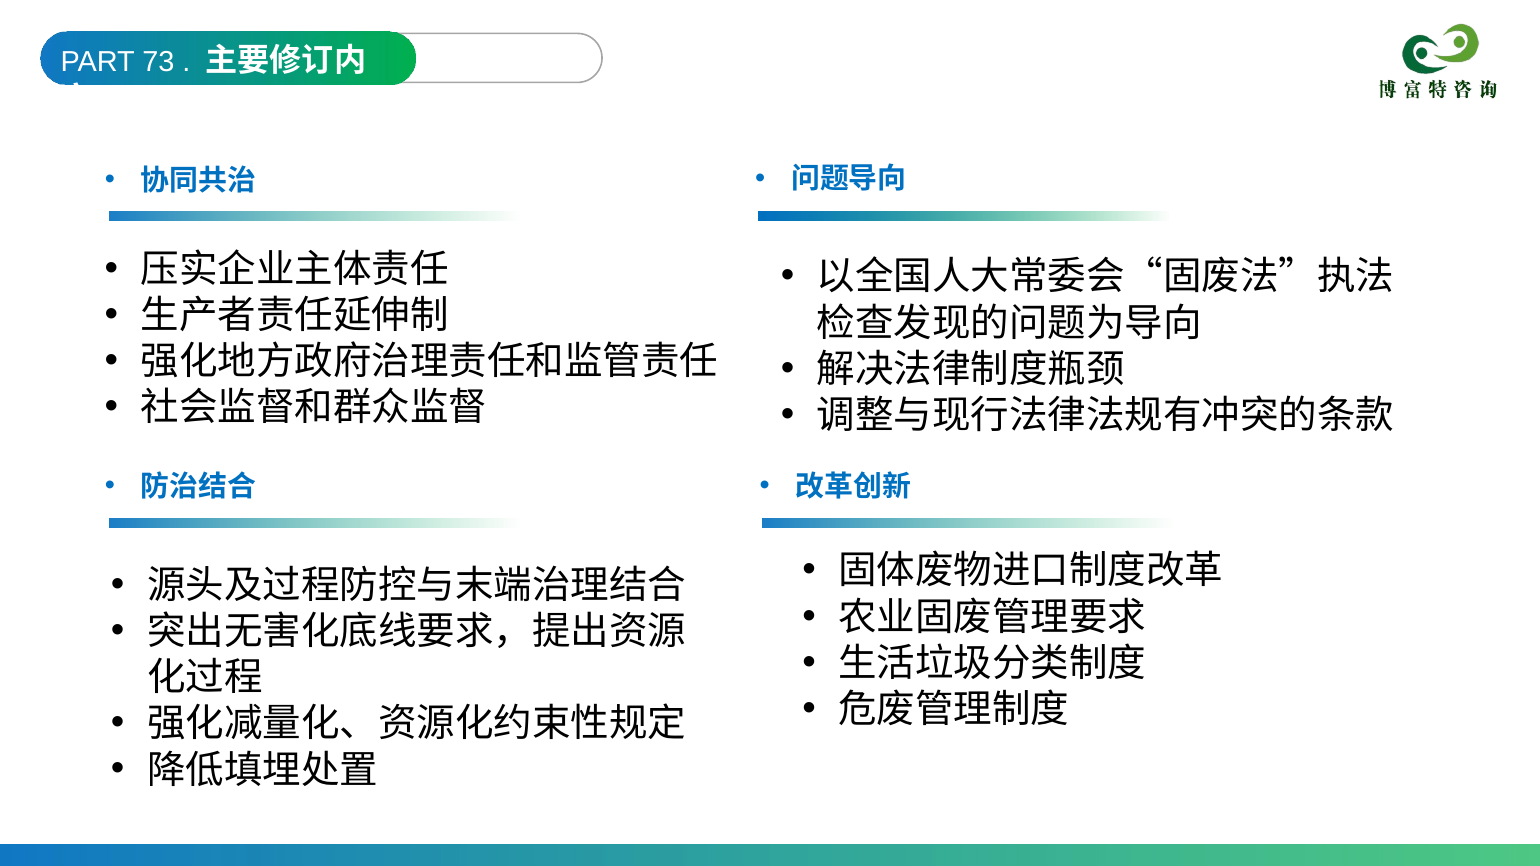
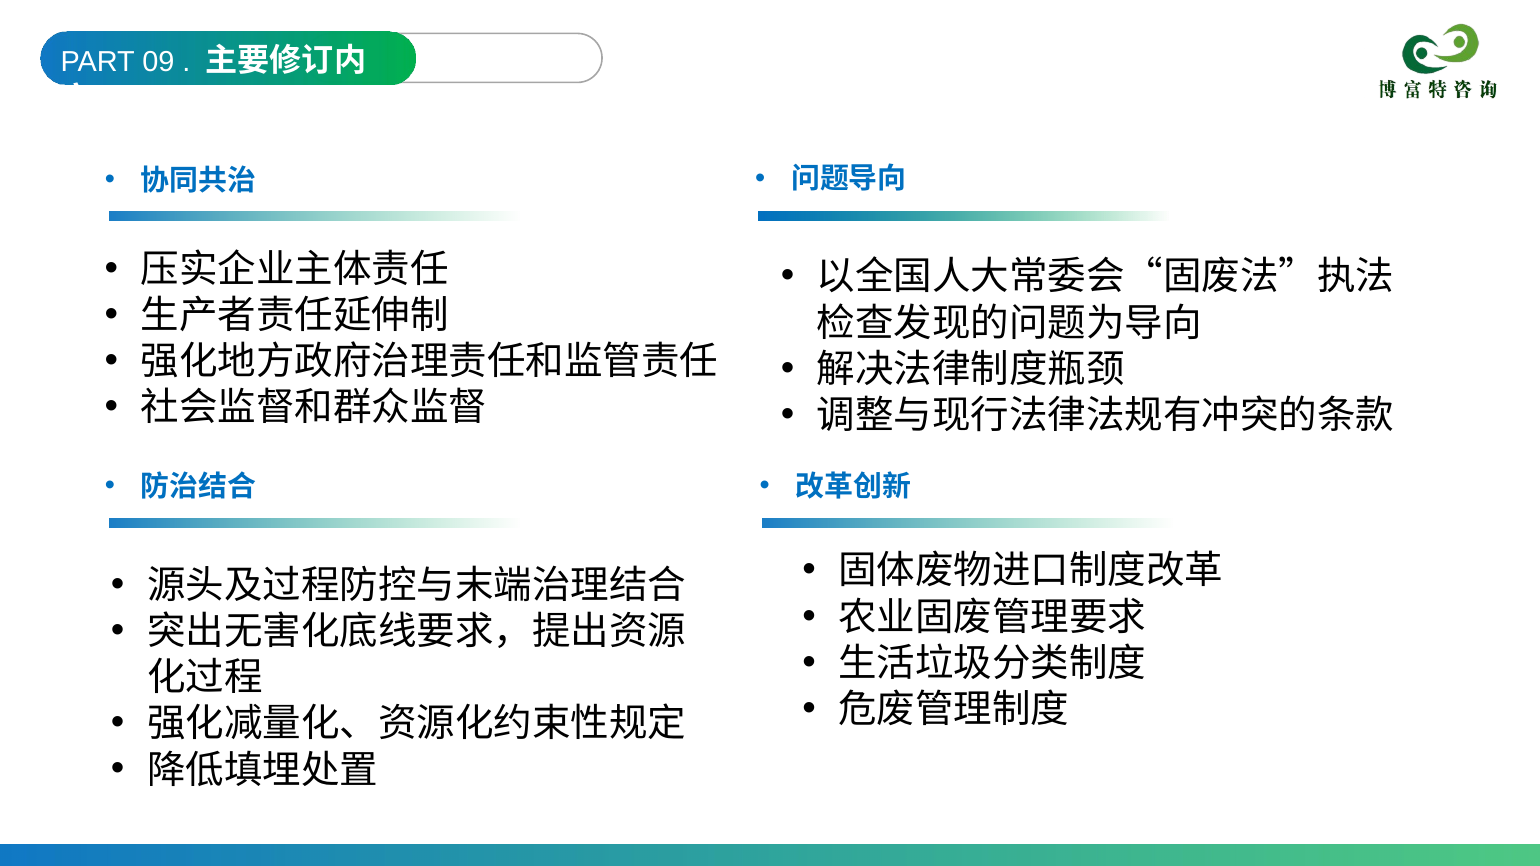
73: 73 -> 09 (158, 62)
